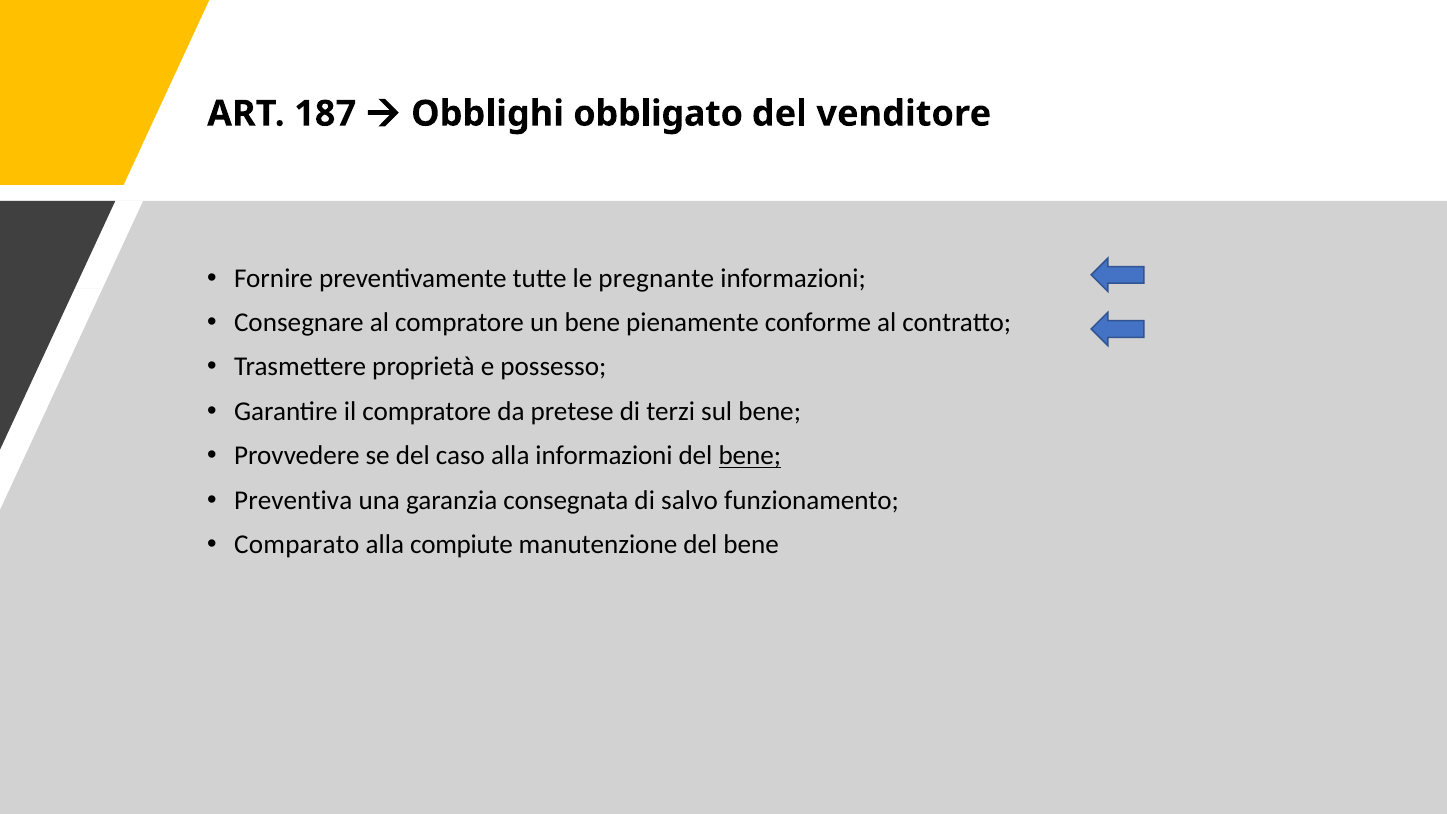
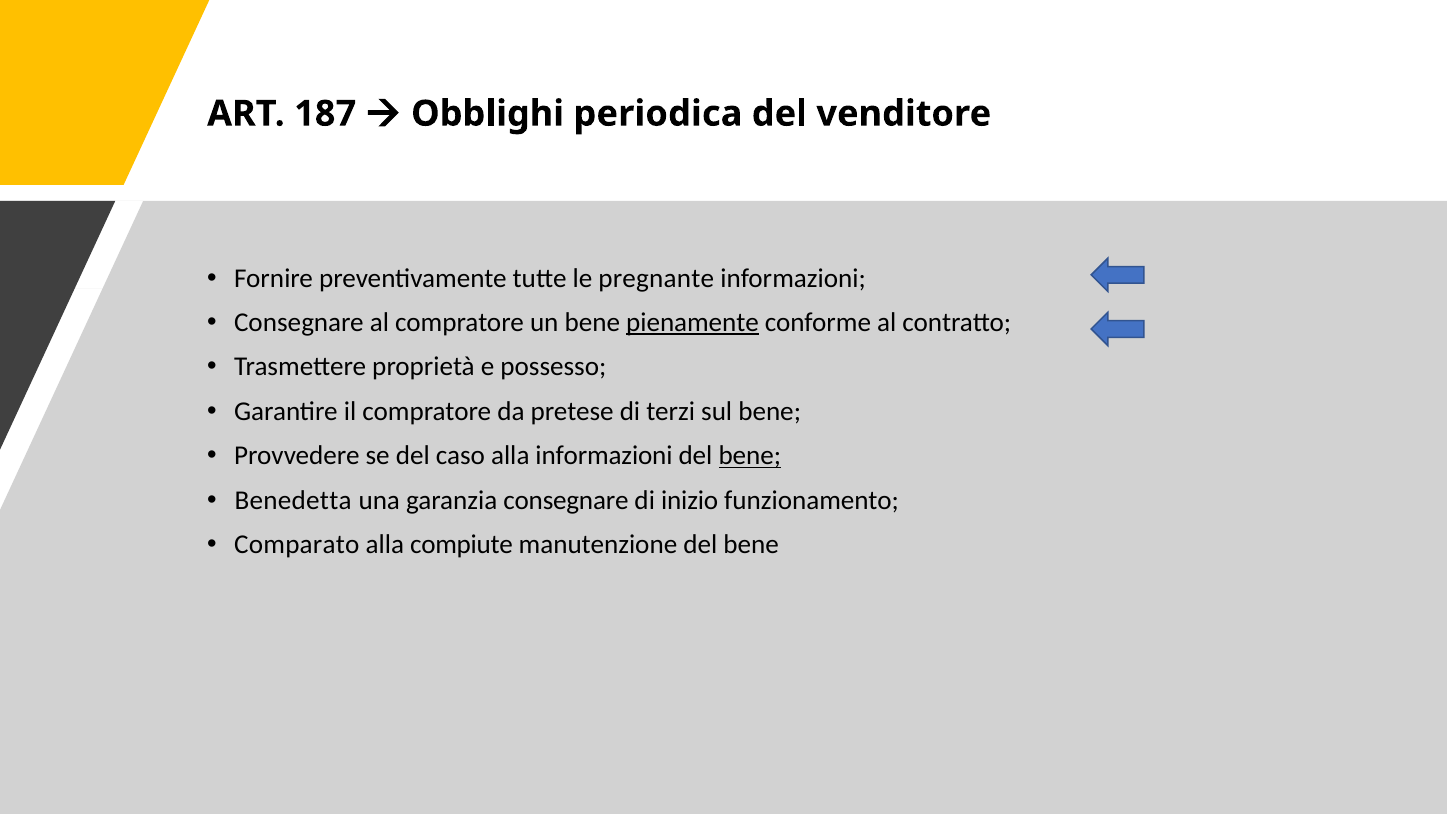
obbligato: obbligato -> periodica (658, 114)
pienamente underline: none -> present (693, 323)
Preventiva: Preventiva -> Benedetta (293, 500)
garanzia consegnata: consegnata -> consegnare (566, 500)
salvo: salvo -> inizio (690, 500)
